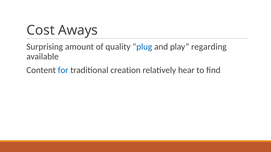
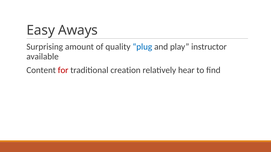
Cost: Cost -> Easy (41, 30)
regarding: regarding -> instructor (209, 47)
for colour: blue -> red (63, 70)
